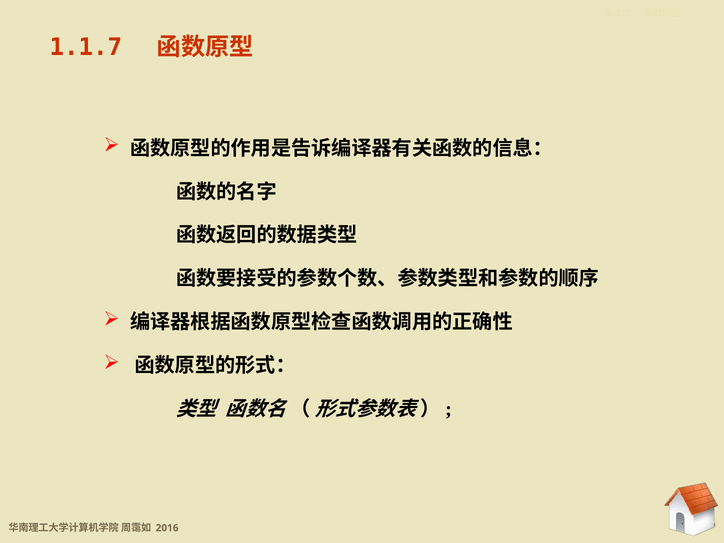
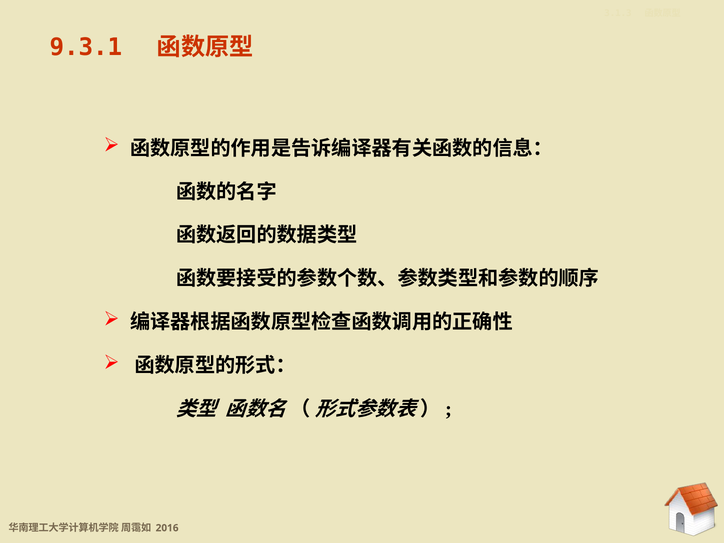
1.1.7: 1.1.7 -> 9.3.1 (86, 47)
